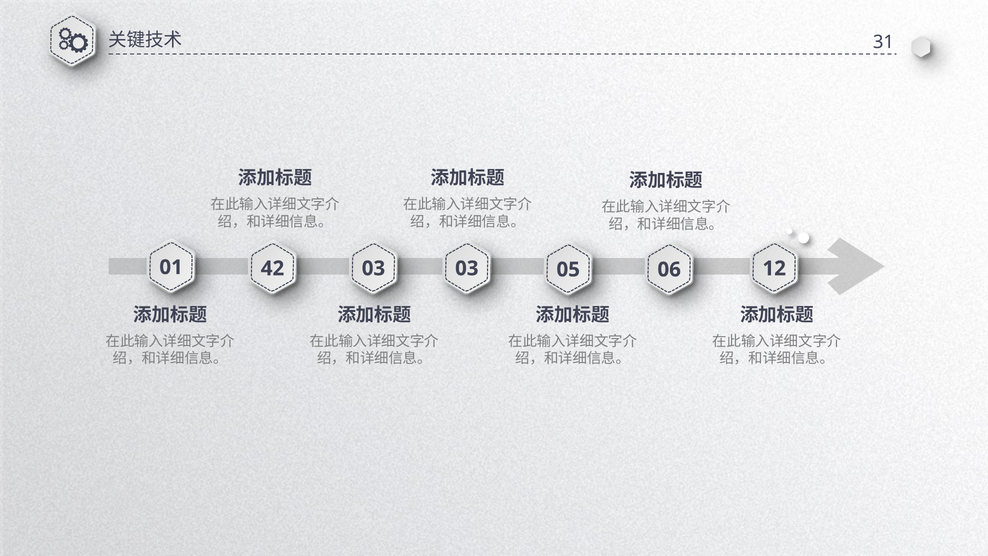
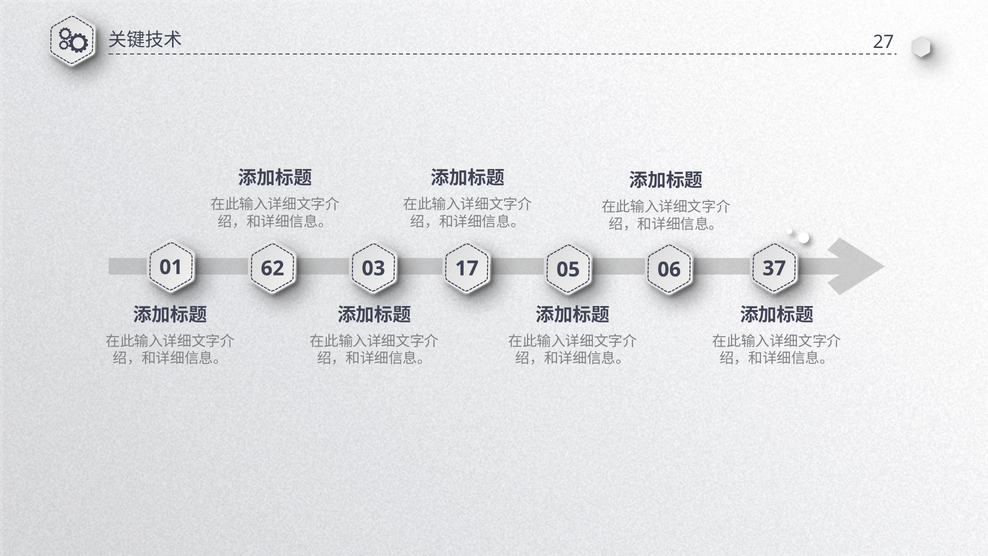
31: 31 -> 27 (883, 42)
42: 42 -> 62 (273, 268)
03 03: 03 -> 17 (467, 268)
12: 12 -> 37 (774, 268)
